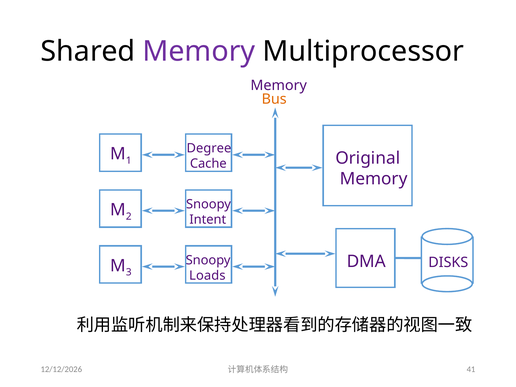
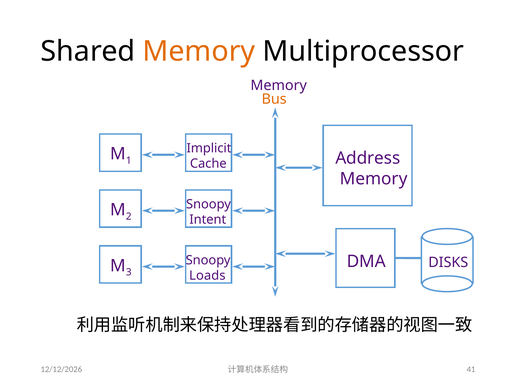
Memory colour: purple -> orange (199, 51)
Degree: Degree -> Implicit (209, 148)
Original: Original -> Address (368, 158)
